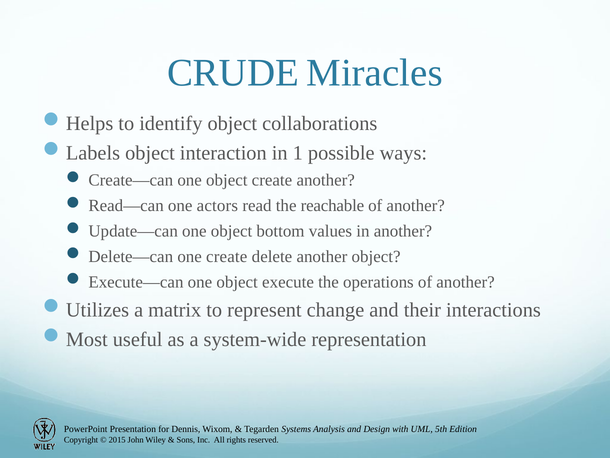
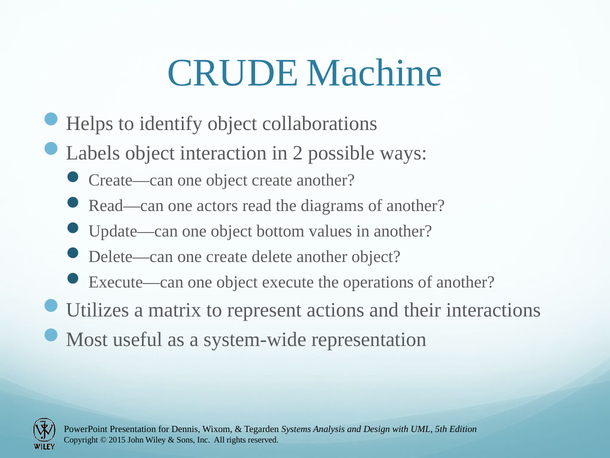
Miracles: Miracles -> Machine (375, 73)
1: 1 -> 2 (298, 153)
reachable: reachable -> diagrams (332, 206)
change: change -> actions (336, 310)
